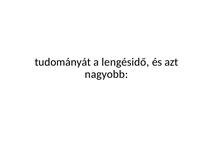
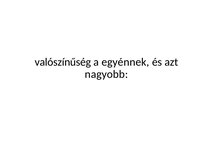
tudományát: tudományát -> valószínűség (63, 62)
lengésidő: lengésidő -> egyénnek (125, 62)
